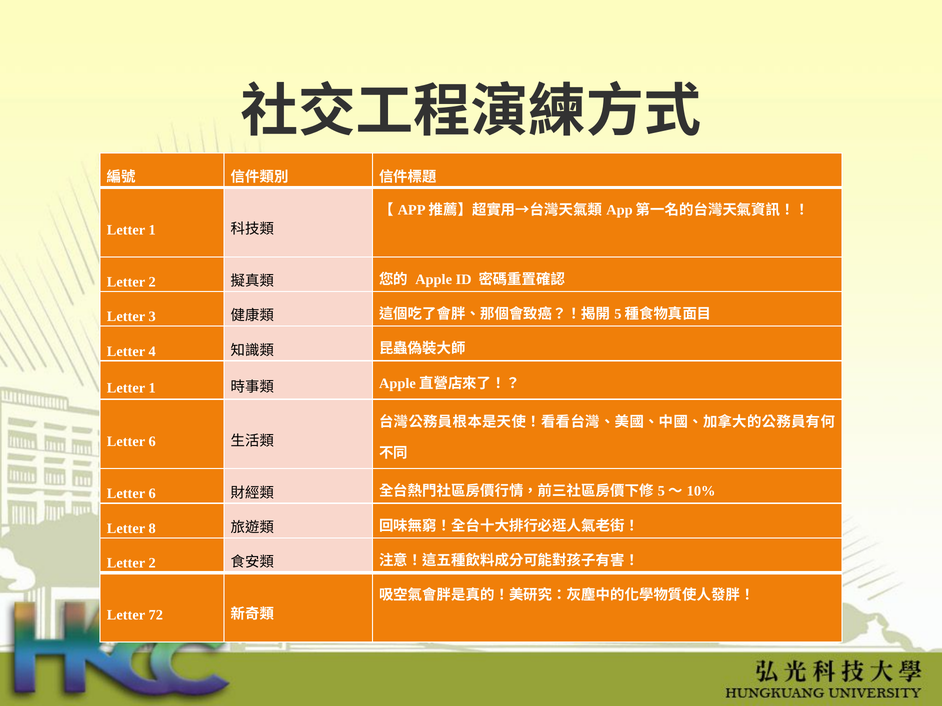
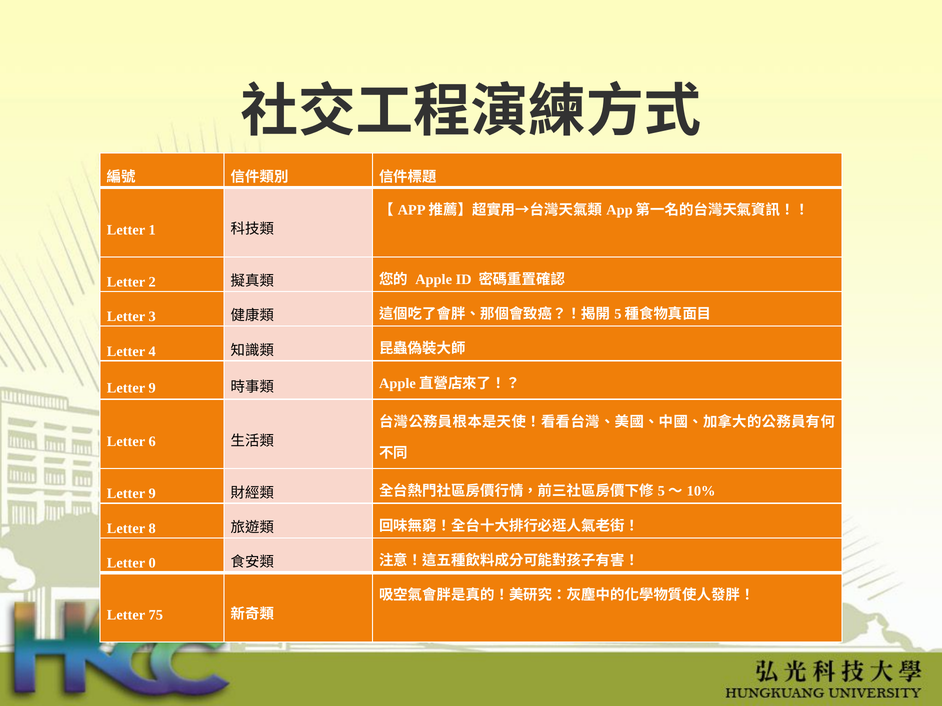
1: 1 -> 9 (152, 388)
6: 6 -> 9 (152, 494)
2: 2 -> 0 (152, 563)
72: 72 -> 75 (156, 615)
